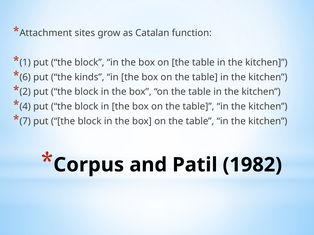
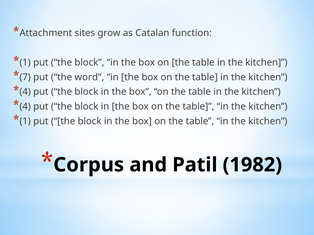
6: 6 -> 7 (25, 77)
kinds: kinds -> word (89, 77)
2: 2 -> 4 (25, 92)
7: 7 -> 1 (25, 121)
